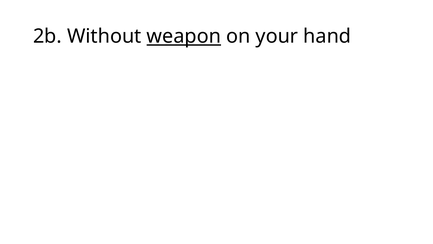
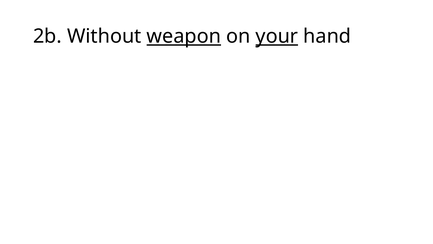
your underline: none -> present (277, 36)
